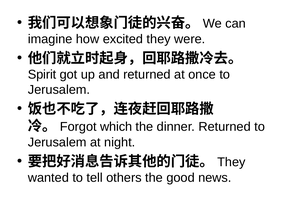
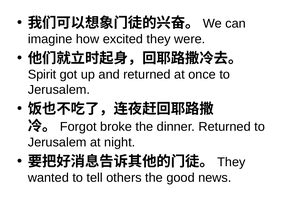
which: which -> broke (116, 126)
